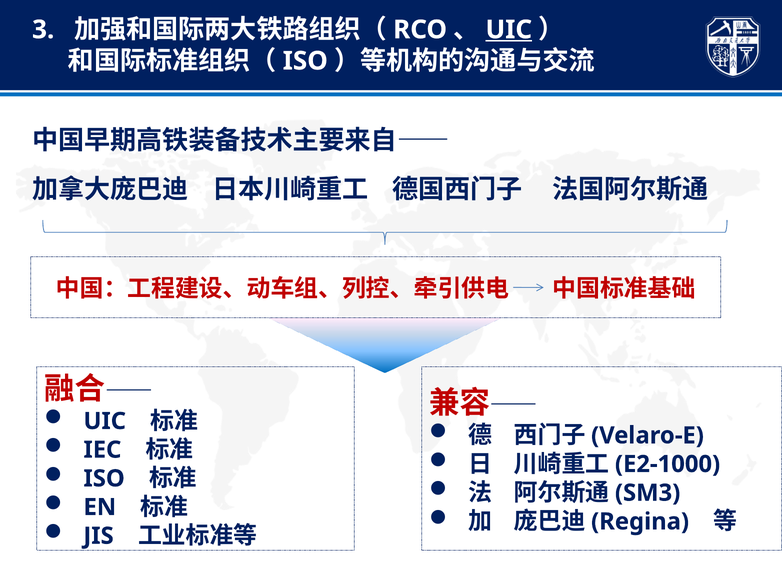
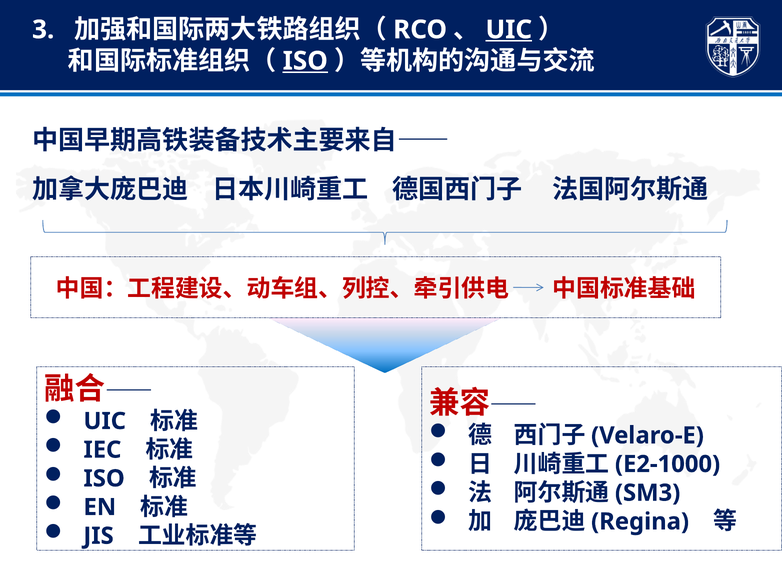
ISO underline: none -> present (305, 61)
